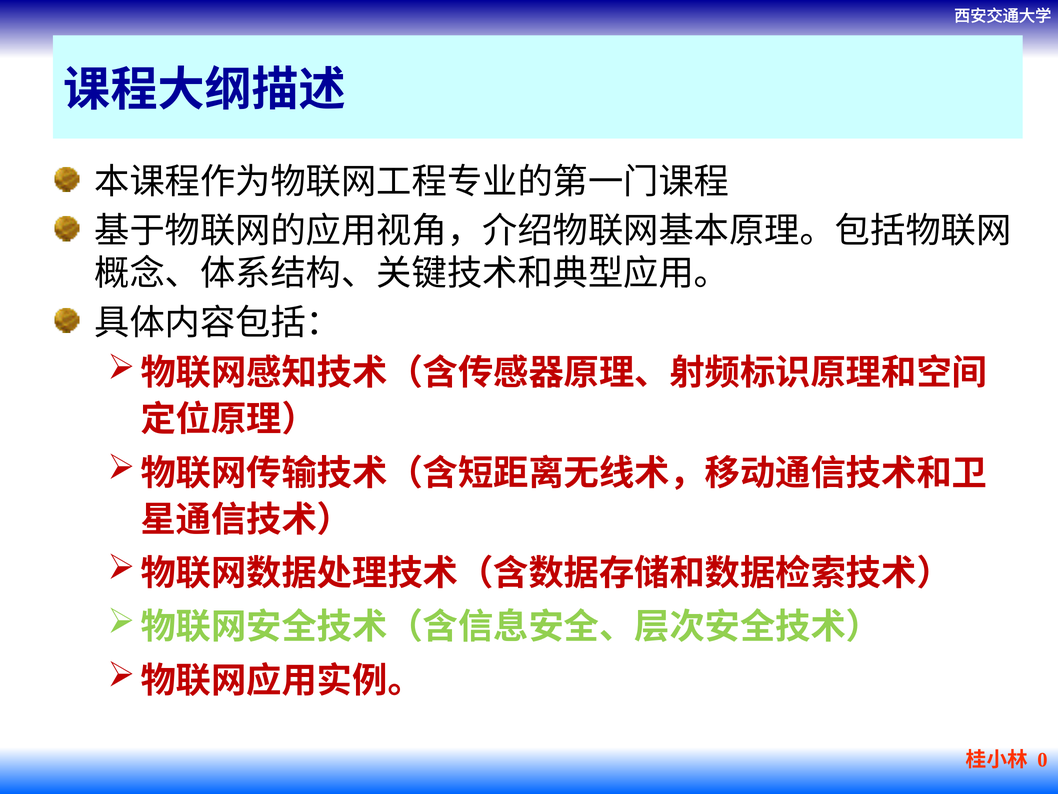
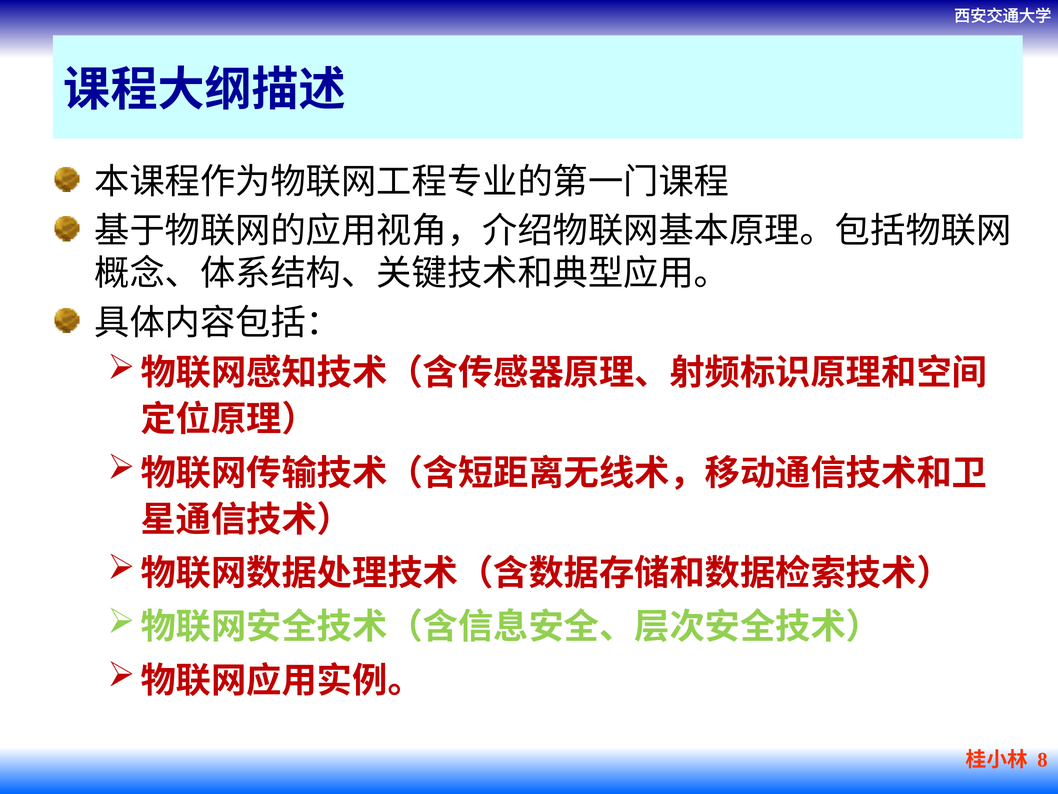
0: 0 -> 8 (1042, 760)
